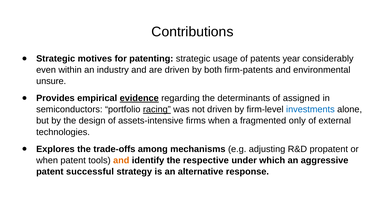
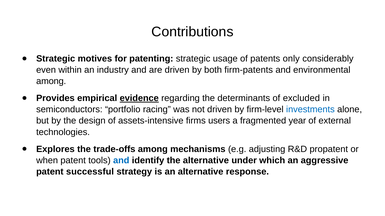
year: year -> only (291, 59)
unsure: unsure -> among (51, 81)
assigned: assigned -> excluded (301, 98)
racing underline: present -> none (157, 110)
firms when: when -> users (219, 121)
only: only -> year (297, 121)
and colour: orange -> blue (121, 161)
the respective: respective -> alternative (206, 161)
